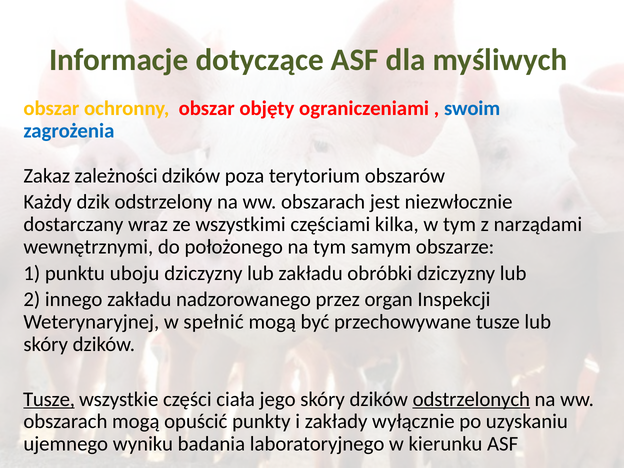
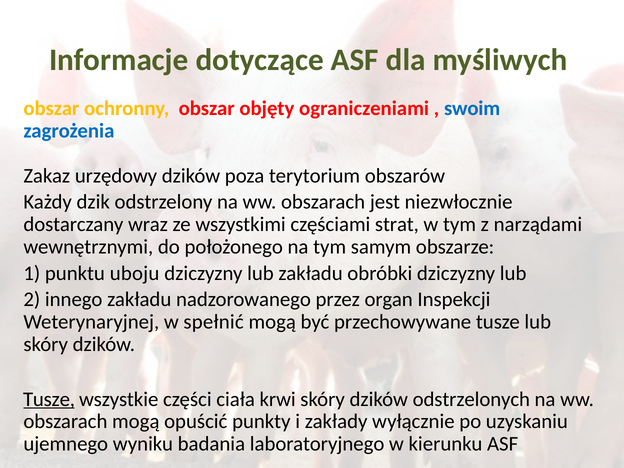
zależności: zależności -> urzędowy (116, 176)
kilka: kilka -> strat (397, 225)
jego: jego -> krwi (278, 399)
odstrzelonych underline: present -> none (471, 399)
